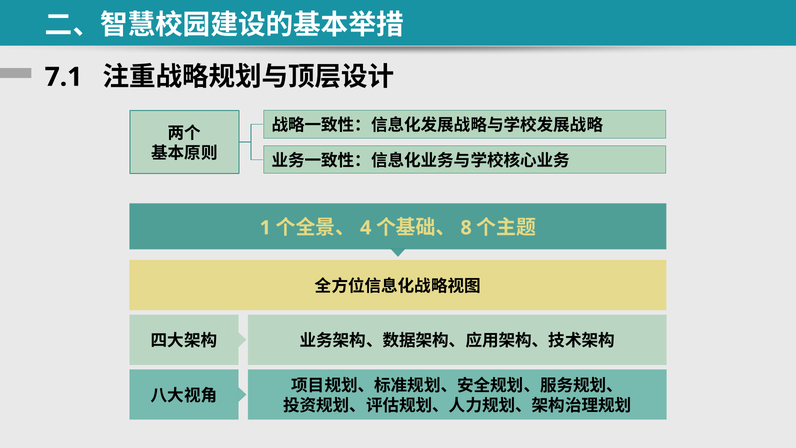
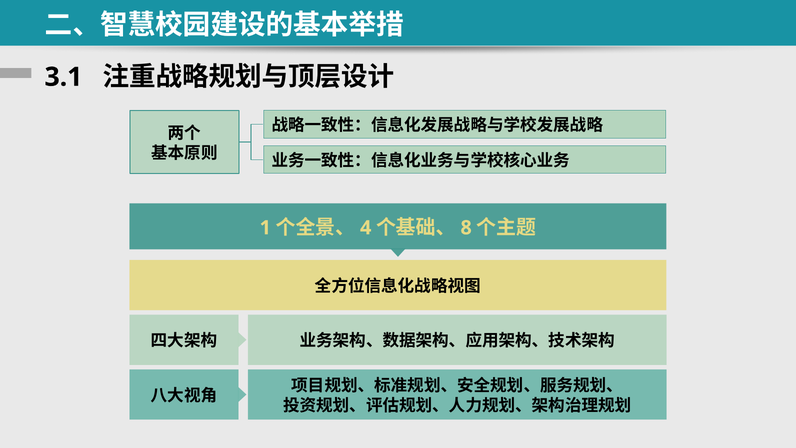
7.1: 7.1 -> 3.1 (63, 77)
